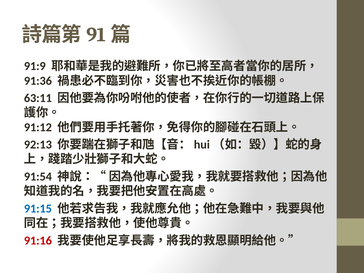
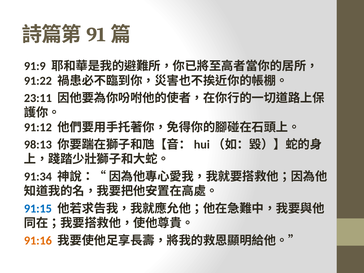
91:36: 91:36 -> 91:22 (38, 81)
63:11: 63:11 -> 23:11 (38, 98)
92:13: 92:13 -> 98:13 (38, 145)
91:54: 91:54 -> 91:34 (38, 177)
91:16 colour: red -> orange (38, 241)
